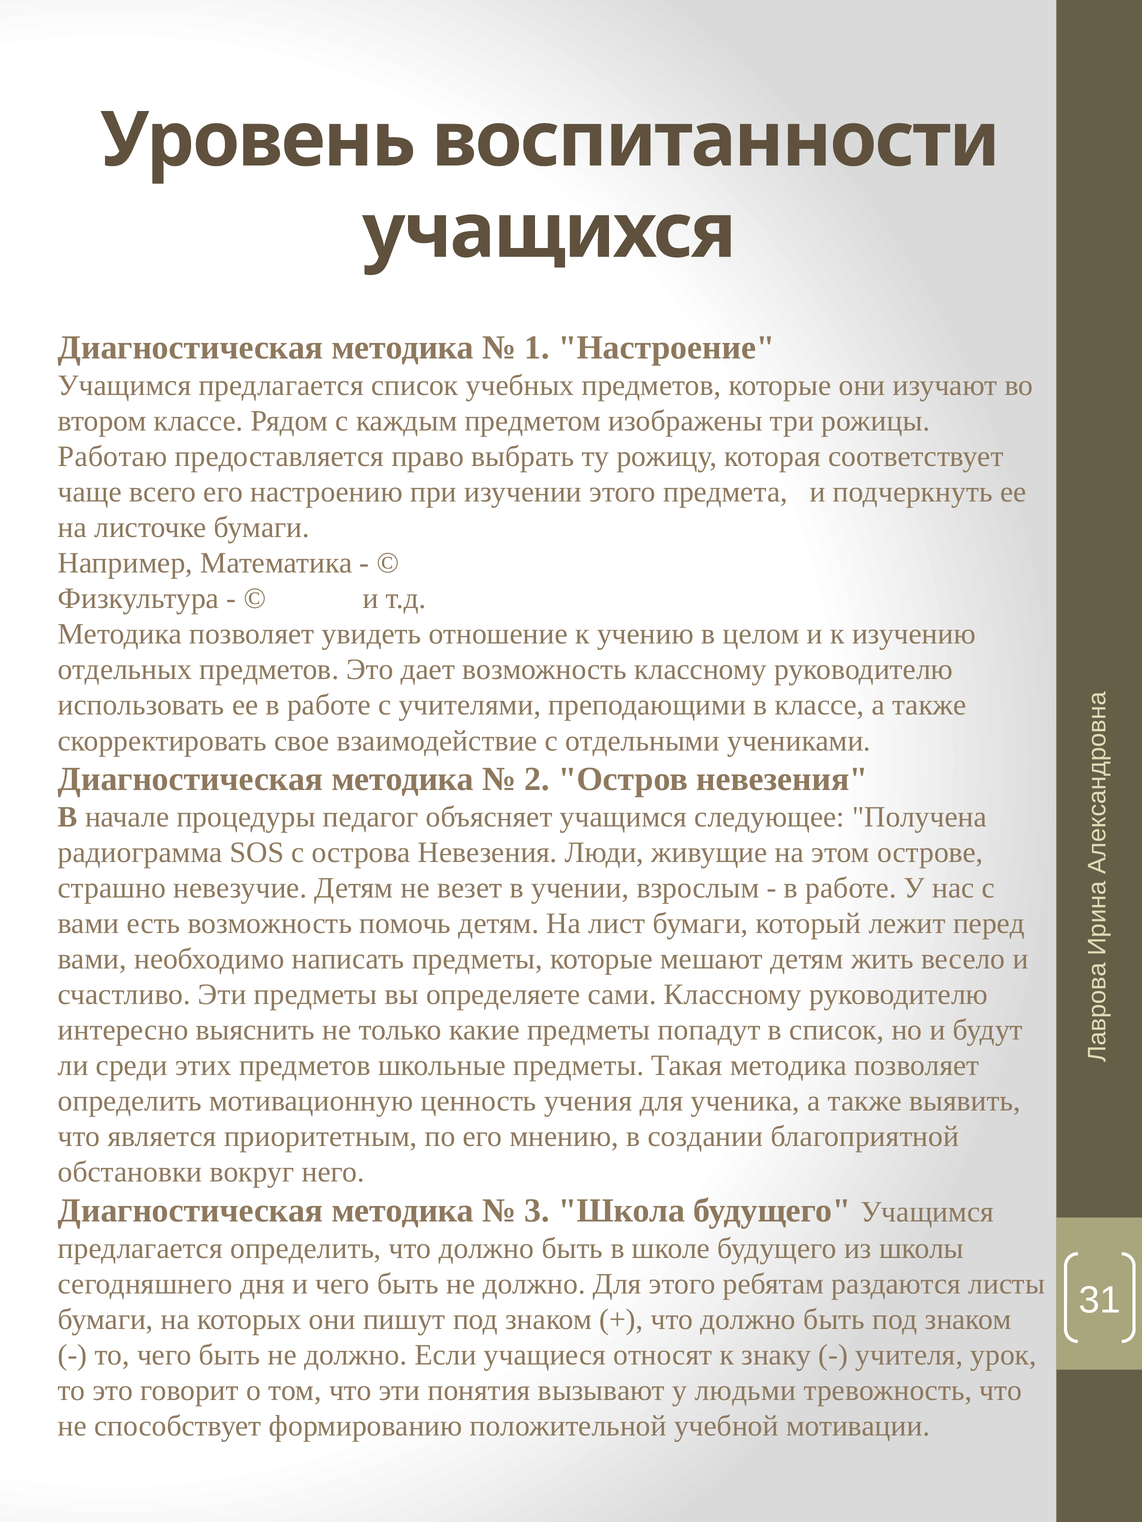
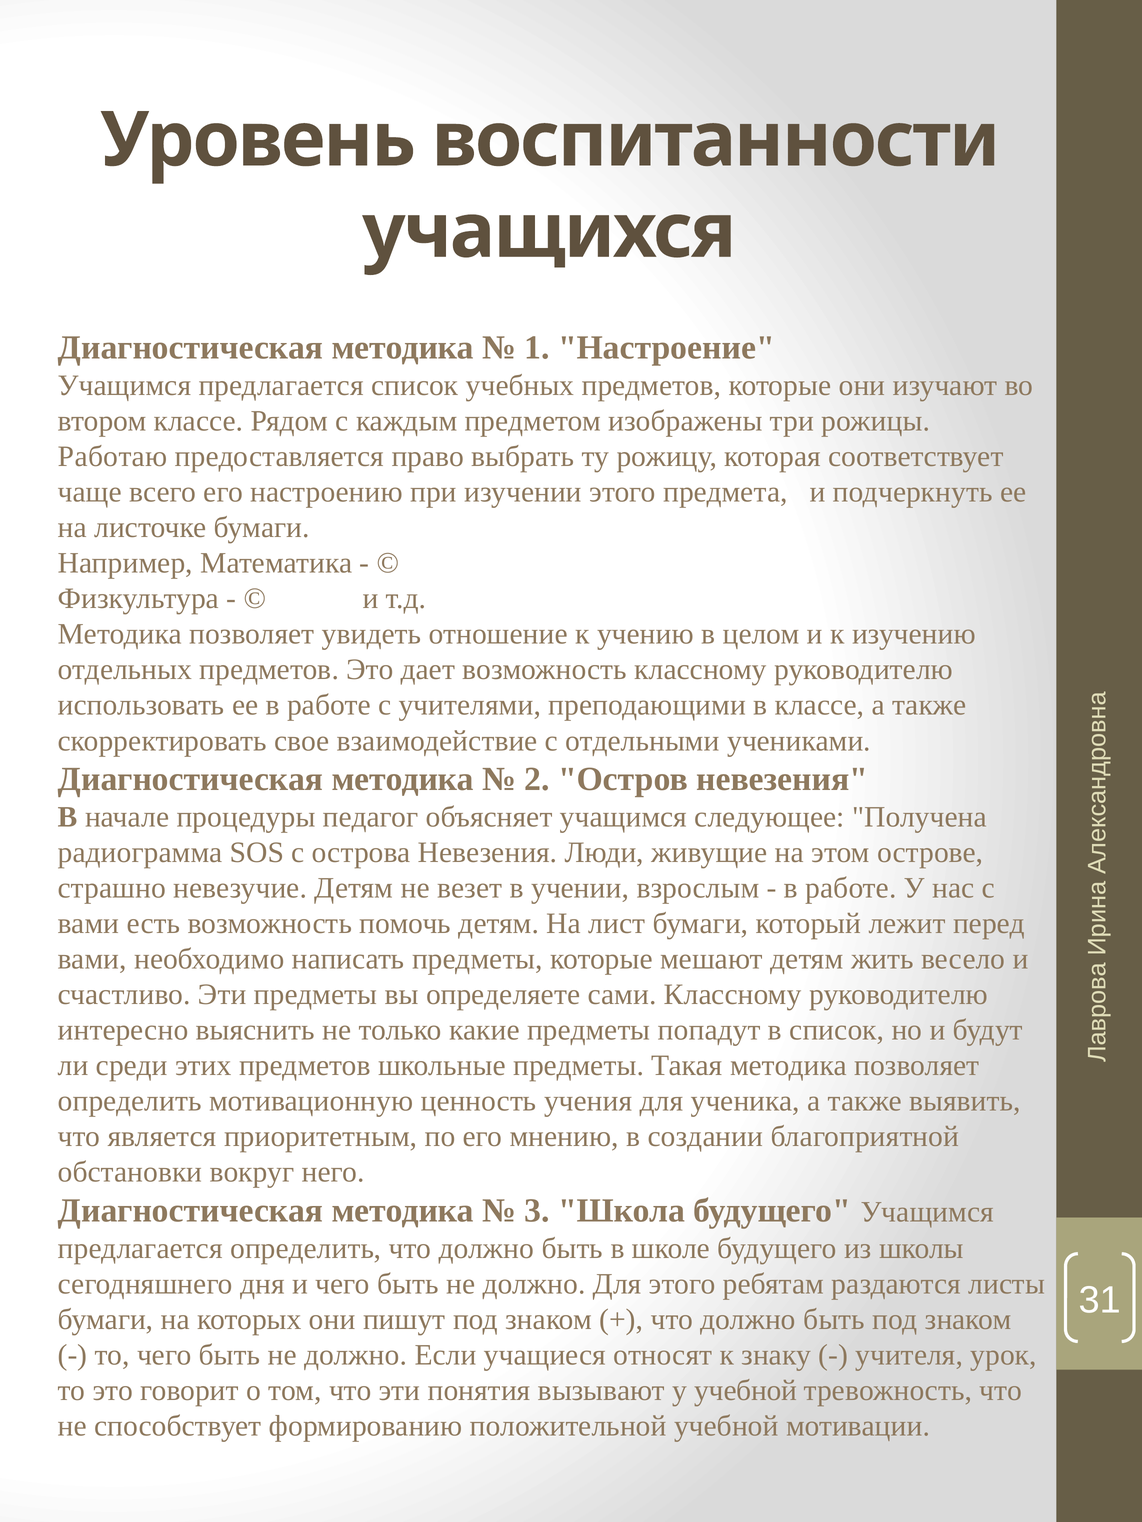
у людьми: людьми -> учебной (746, 1391)
